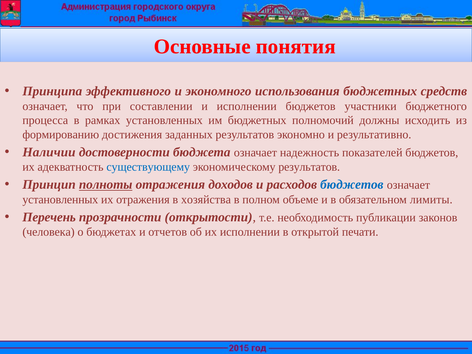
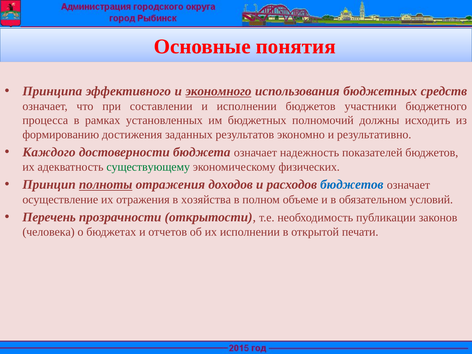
экономного underline: none -> present (218, 91)
Наличии: Наличии -> Каждого (49, 152)
существующему colour: blue -> green (148, 167)
экономическому результатов: результатов -> физических (309, 167)
установленных: установленных -> осуществление (60, 199)
лимиты: лимиты -> условий (431, 199)
